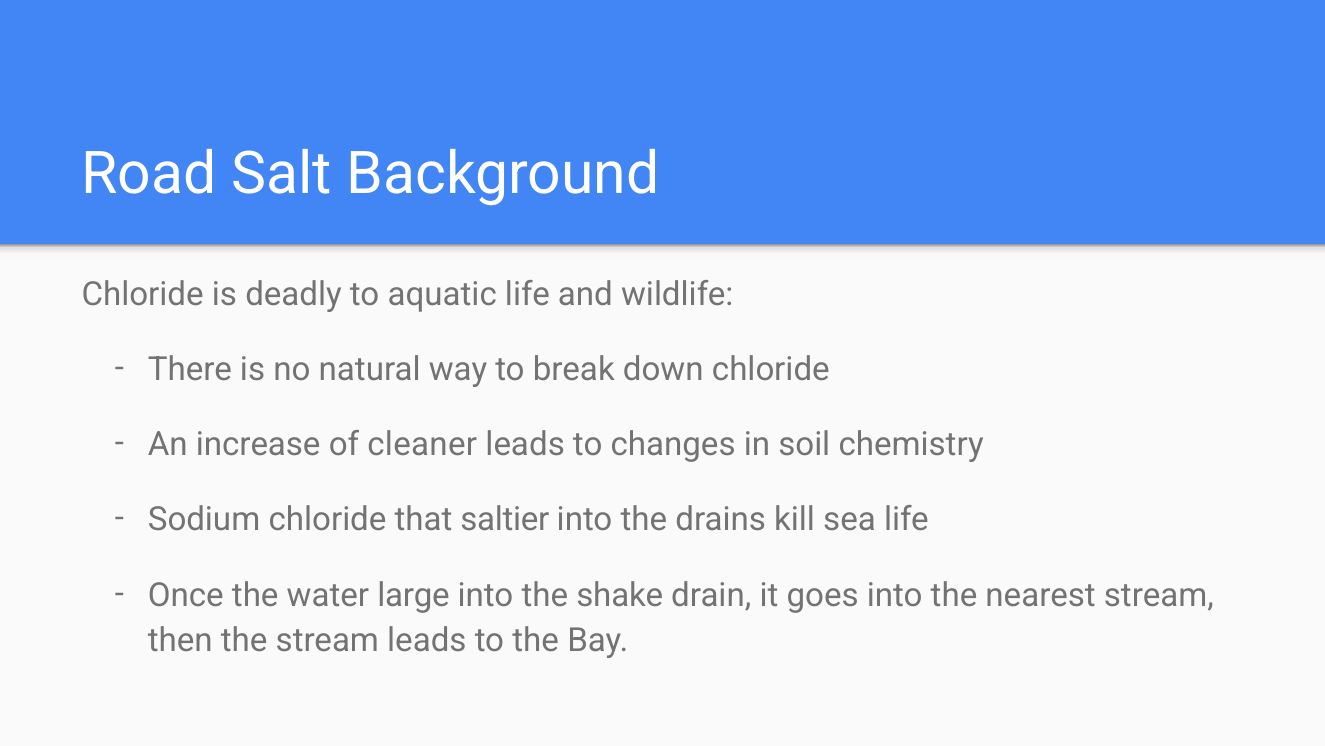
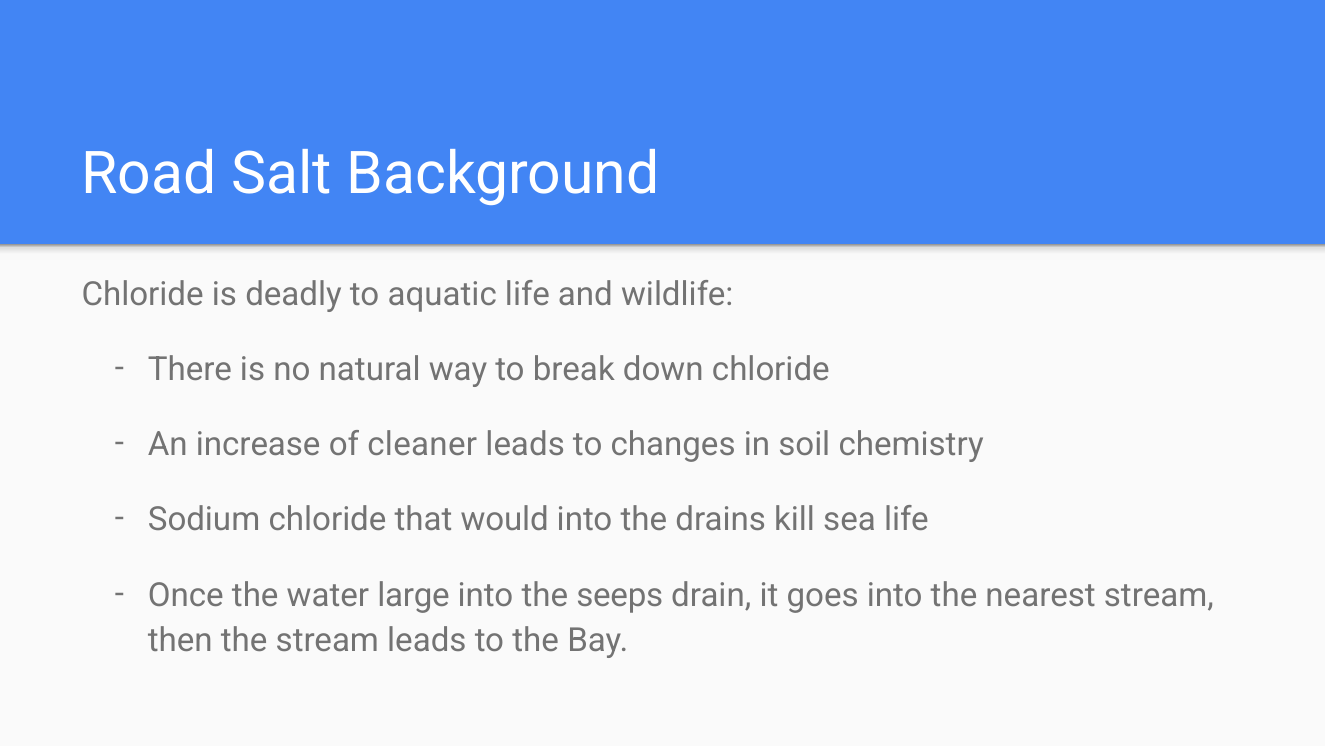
saltier: saltier -> would (505, 519)
shake: shake -> seeps (620, 595)
